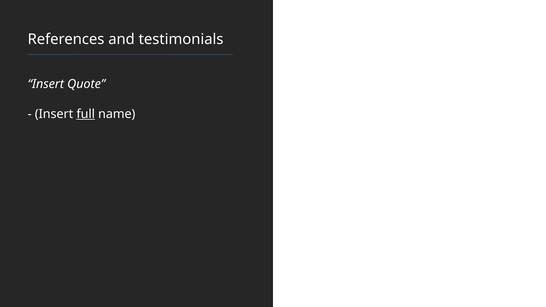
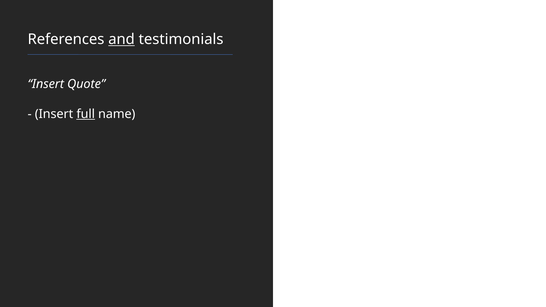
and underline: none -> present (122, 39)
